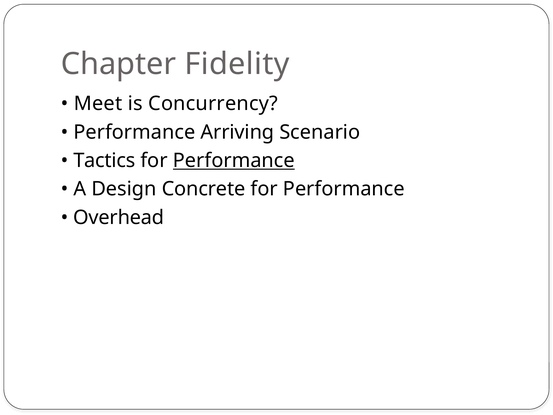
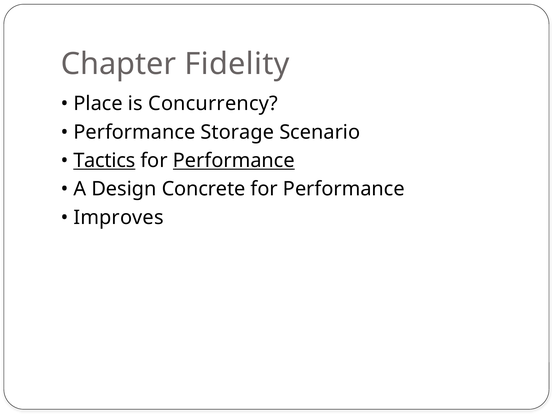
Meet: Meet -> Place (98, 104)
Arriving: Arriving -> Storage (237, 132)
Tactics underline: none -> present (104, 160)
Overhead: Overhead -> Improves (119, 217)
